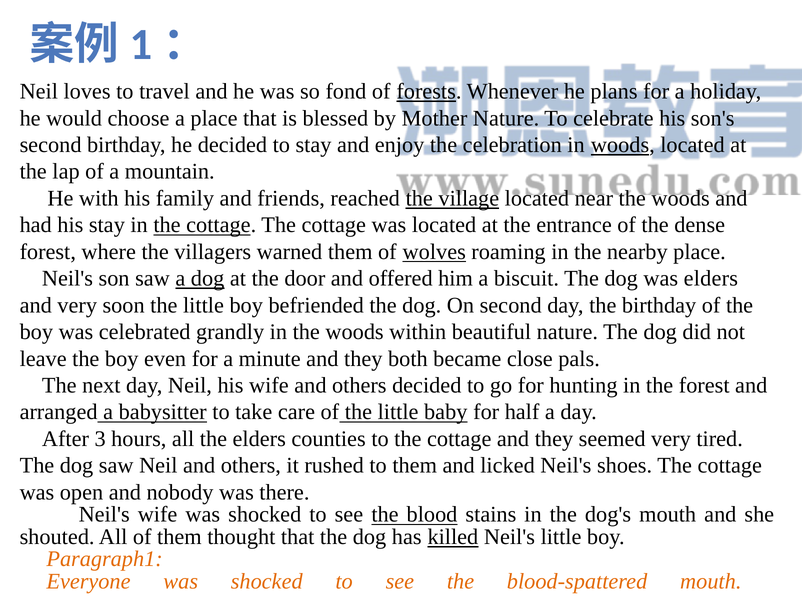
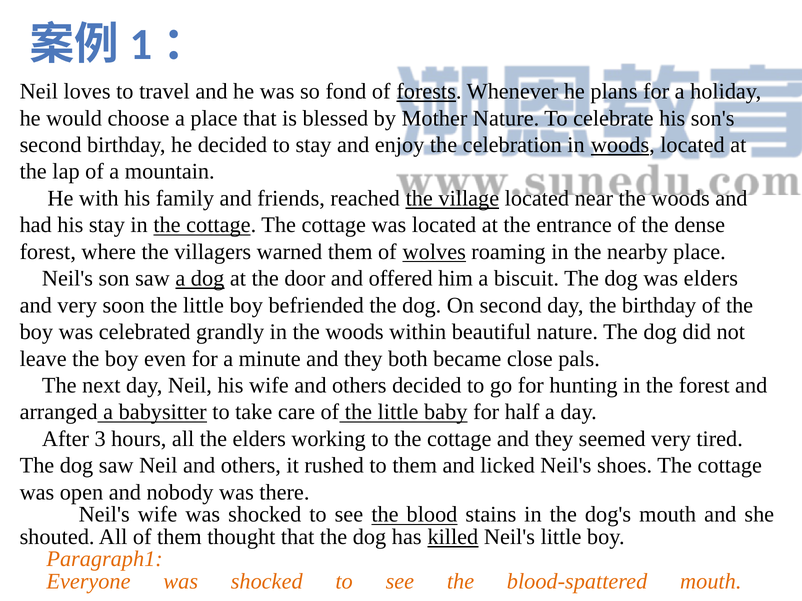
counties: counties -> working (329, 439)
